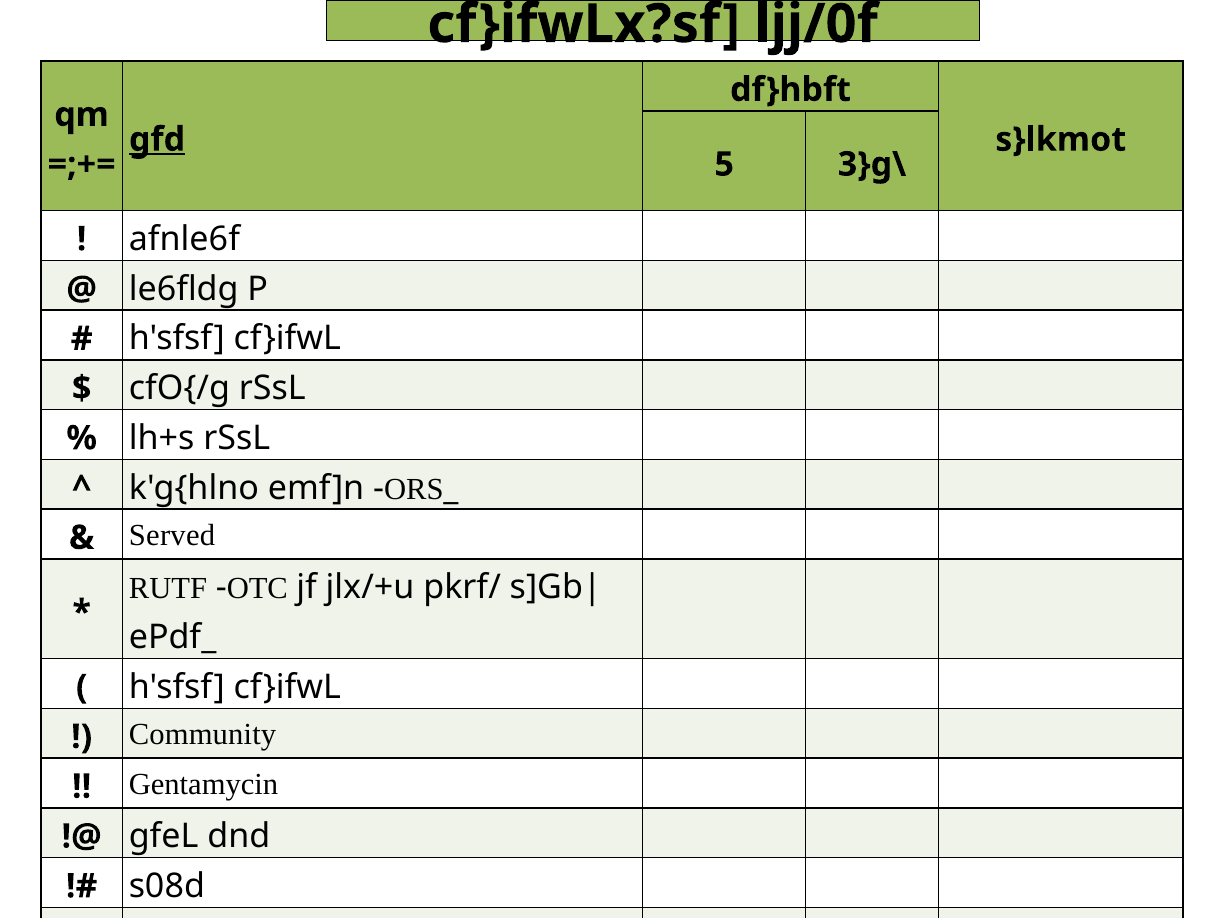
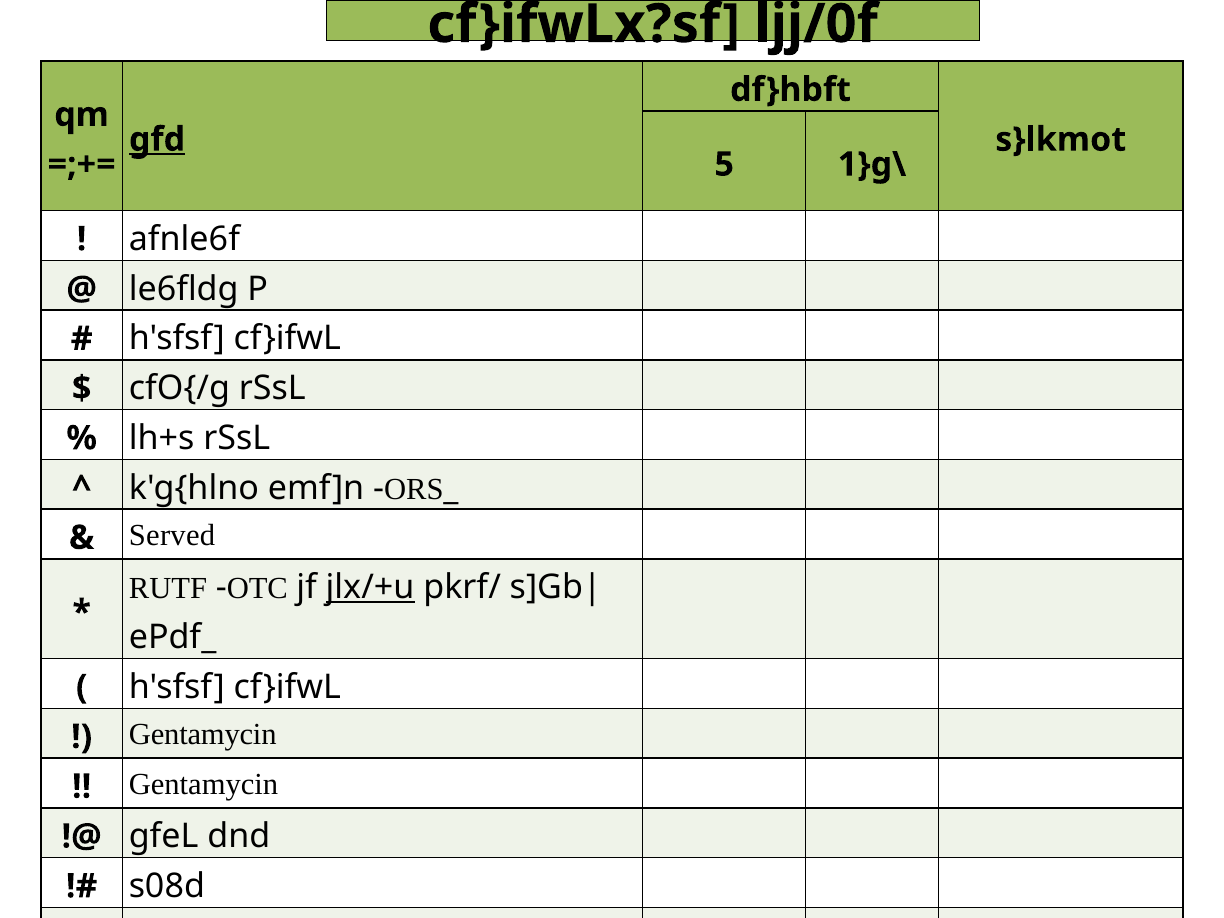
3}g\: 3}g\ -> 1}g\ (872, 164)
jlx/+u underline: none -> present (370, 587)
Community: Community -> Gentamycin (203, 735)
